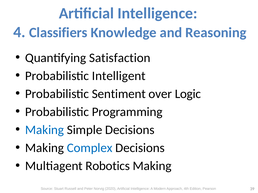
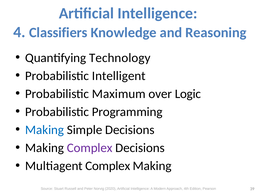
Satisfaction: Satisfaction -> Technology (120, 58)
Sentiment: Sentiment -> Maximum (119, 94)
Complex colour: blue -> purple (90, 148)
Multiagent Robotics: Robotics -> Complex (108, 166)
